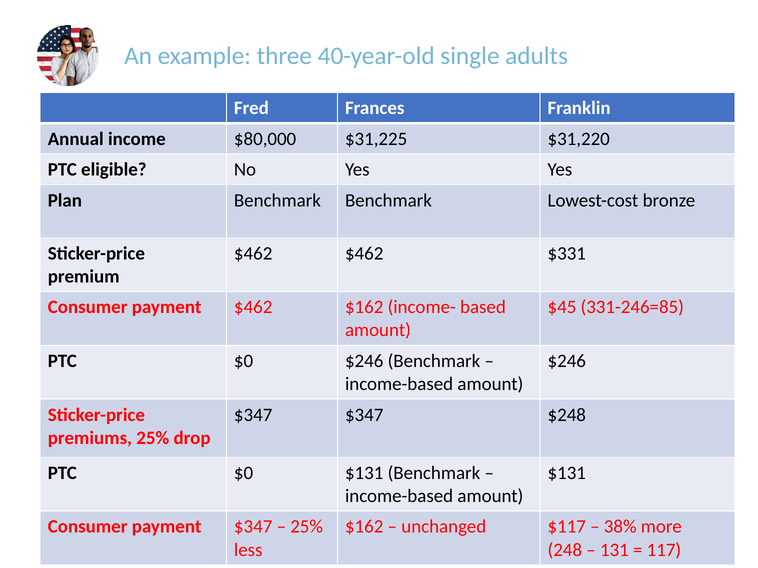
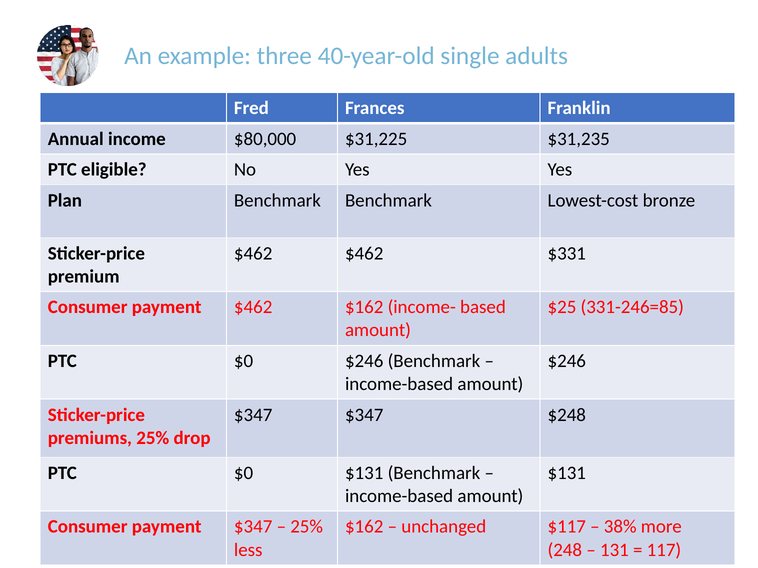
$31,220: $31,220 -> $31,235 (579, 139)
$45: $45 -> $25 (562, 307)
